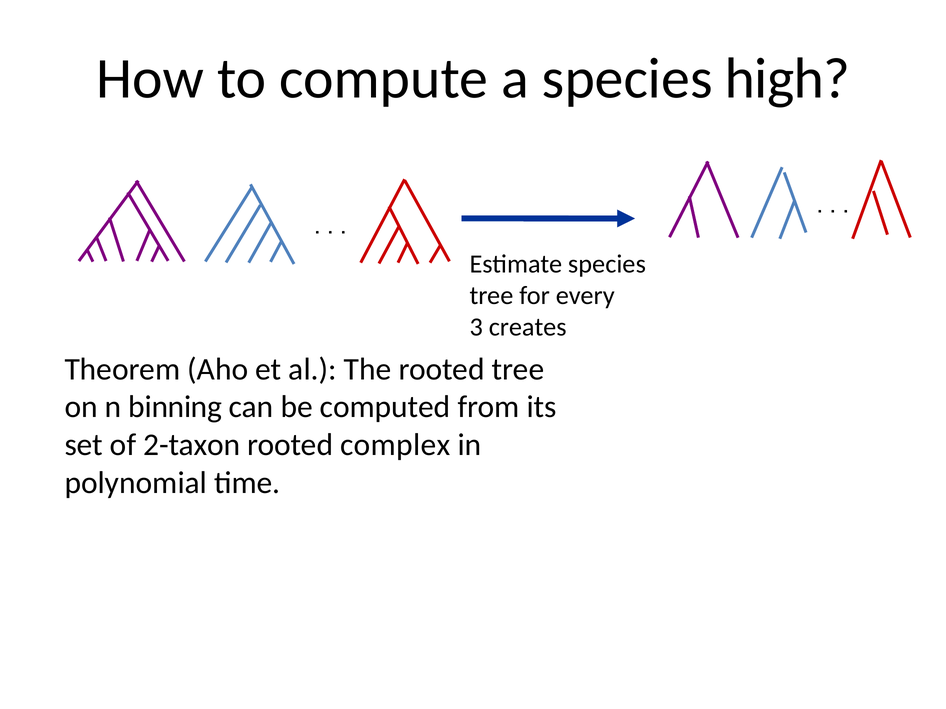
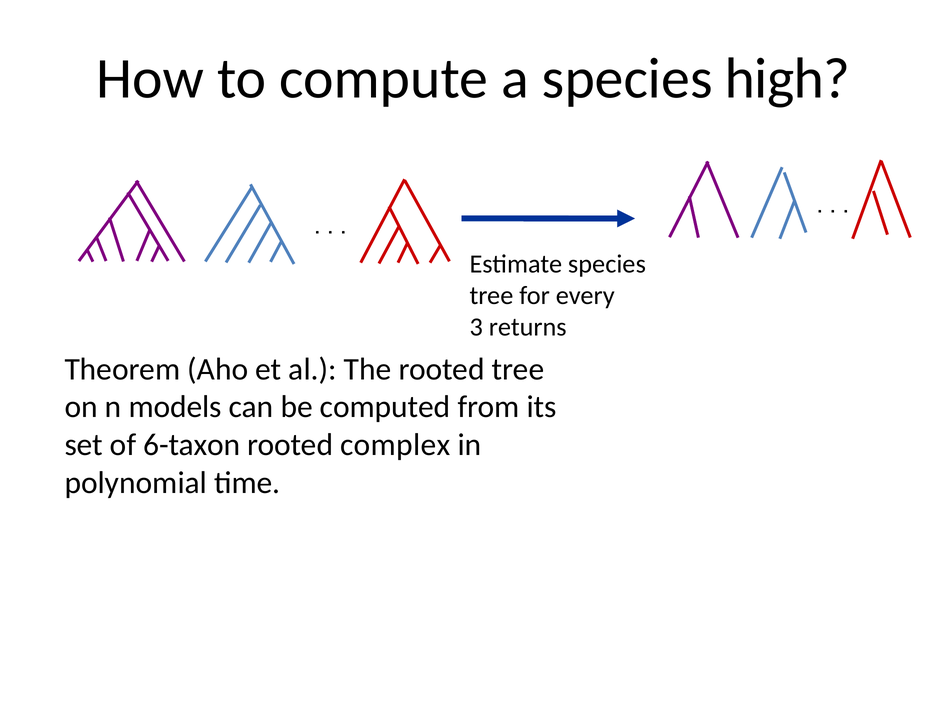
creates: creates -> returns (528, 327)
binning: binning -> models (175, 407)
2-taxon: 2-taxon -> 6-taxon (192, 445)
